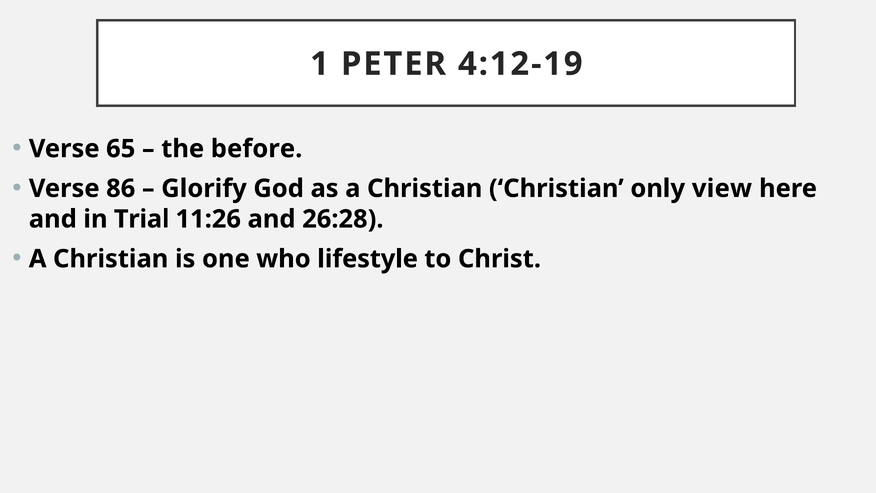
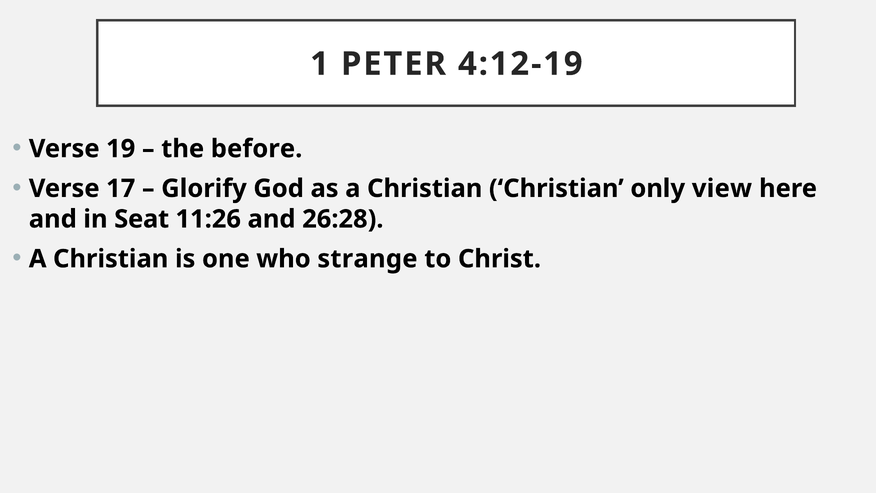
65: 65 -> 19 (121, 149)
86: 86 -> 17 (121, 188)
Trial: Trial -> Seat (142, 219)
lifestyle: lifestyle -> strange (367, 259)
